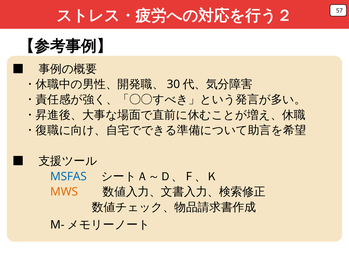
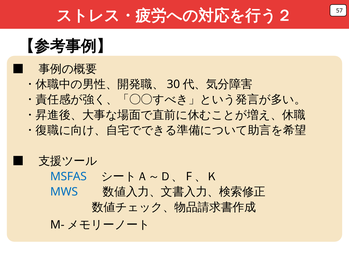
MWS colour: orange -> blue (64, 192)
